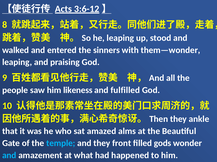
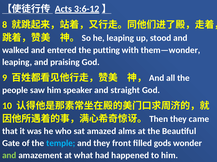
sinners: sinners -> putting (107, 50)
likeness: likeness -> speaker (78, 91)
fulfilled: fulfilled -> straight (125, 91)
ankle: ankle -> came (199, 119)
and colour: light blue -> light green (9, 156)
